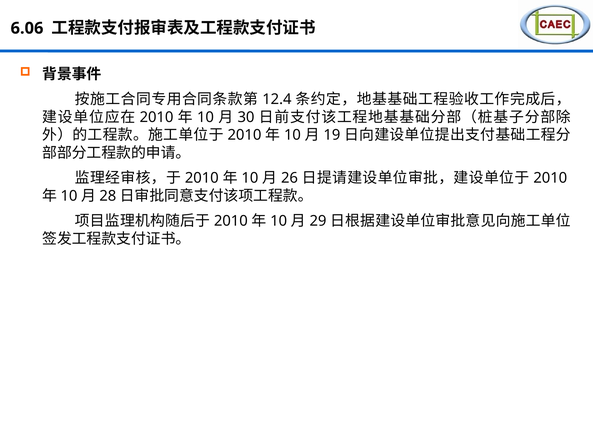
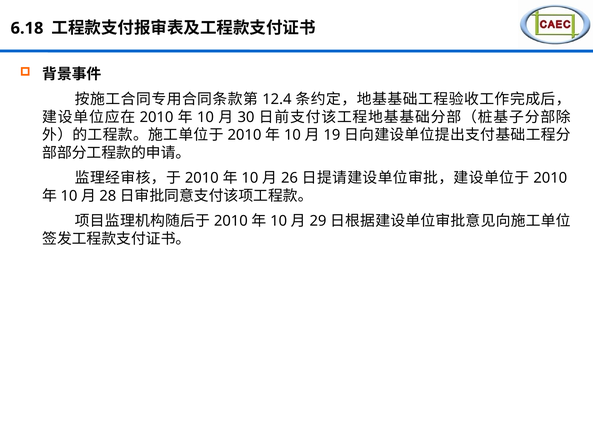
6.06: 6.06 -> 6.18 (27, 28)
